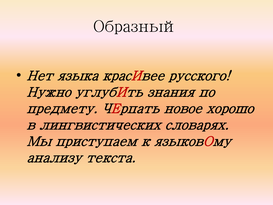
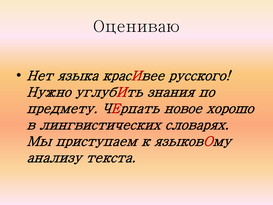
Образный: Образный -> Оцениваю (136, 26)
